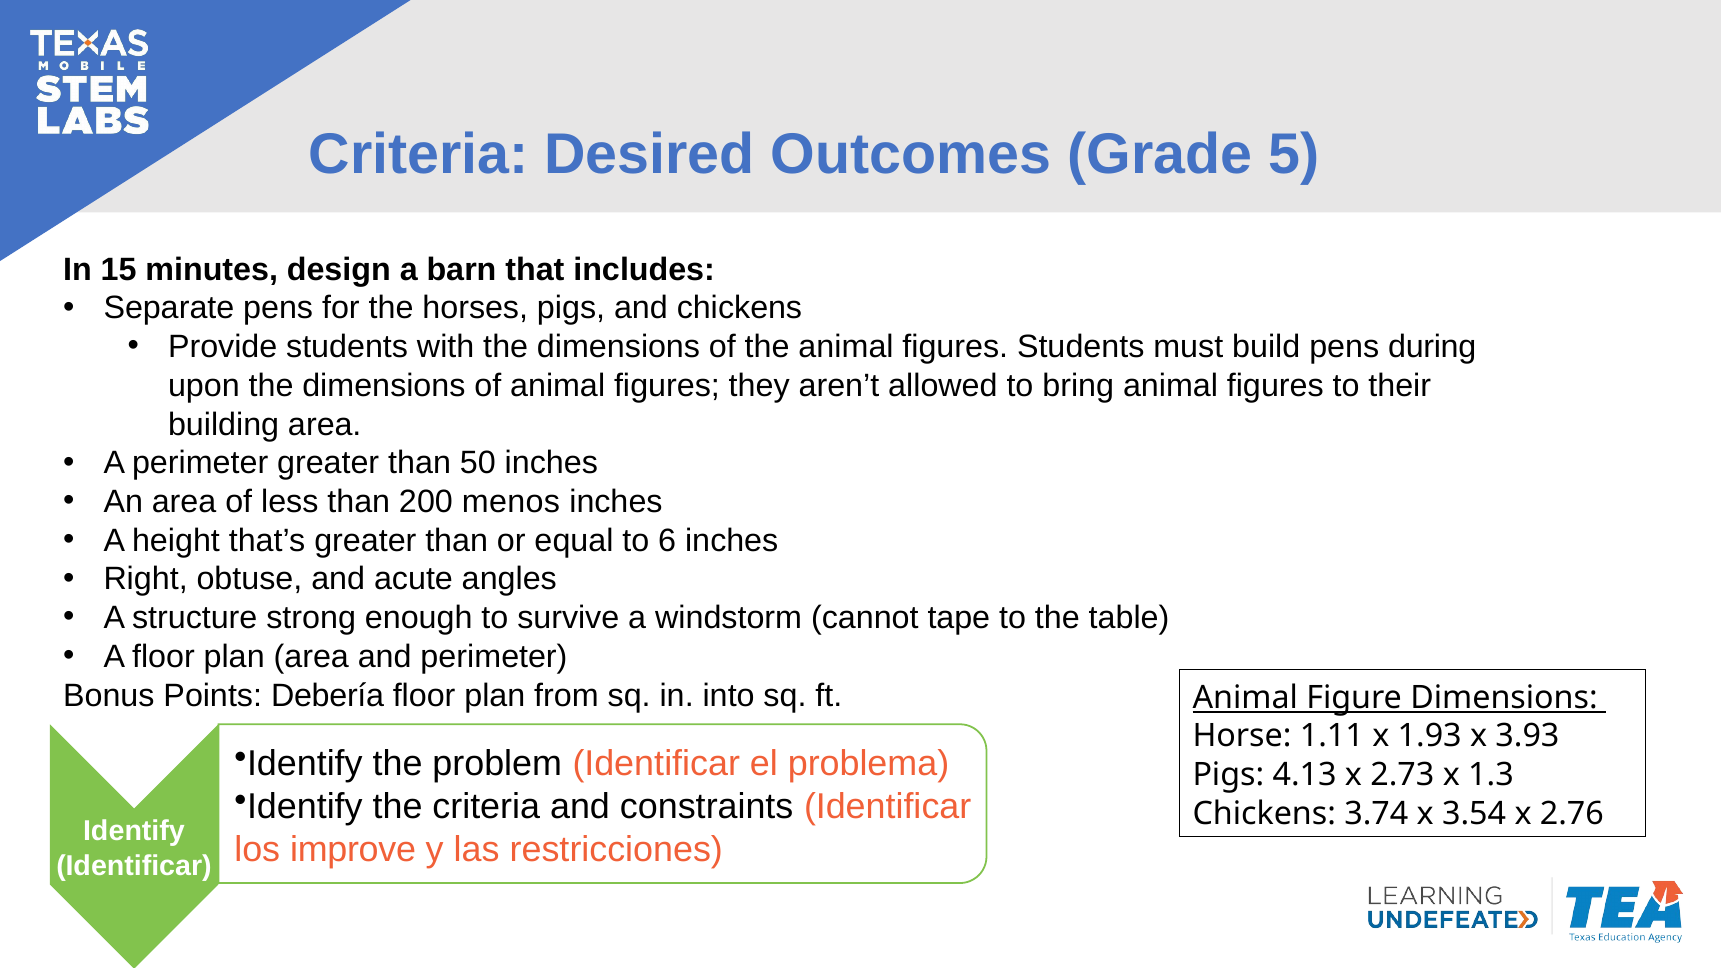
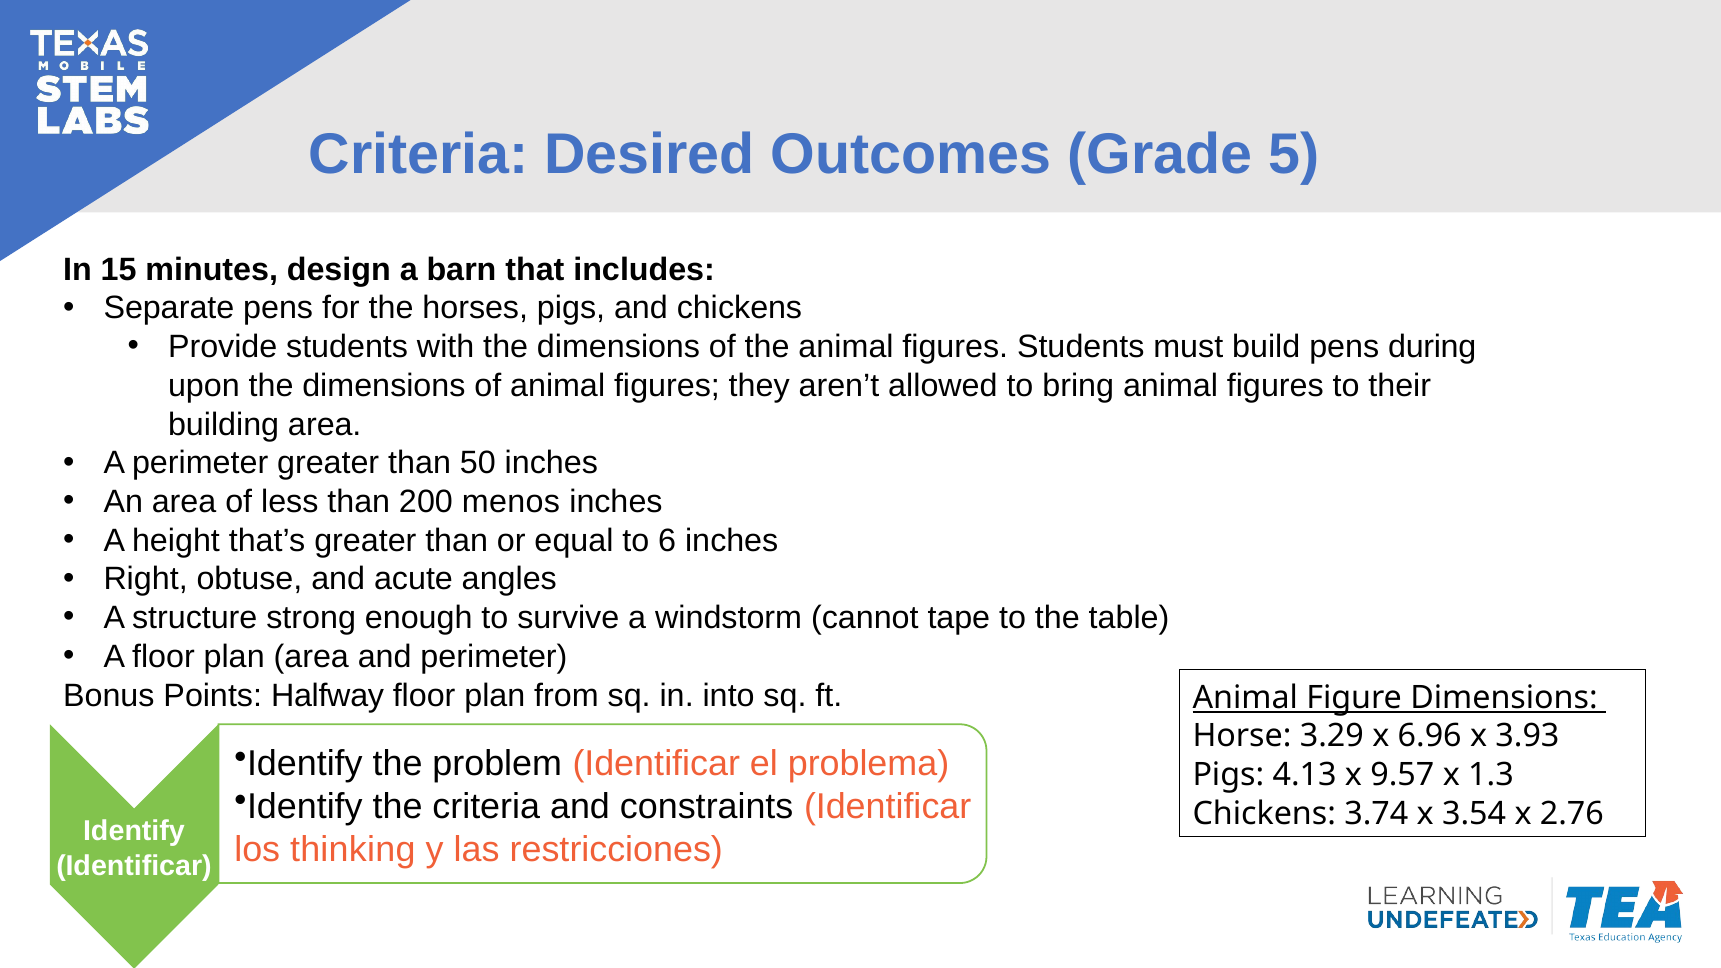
Debería: Debería -> Halfway (328, 695)
1.11: 1.11 -> 3.29 (1332, 736)
1.93: 1.93 -> 6.96 (1430, 736)
2.73: 2.73 -> 9.57 (1402, 775)
improve: improve -> thinking (353, 849)
